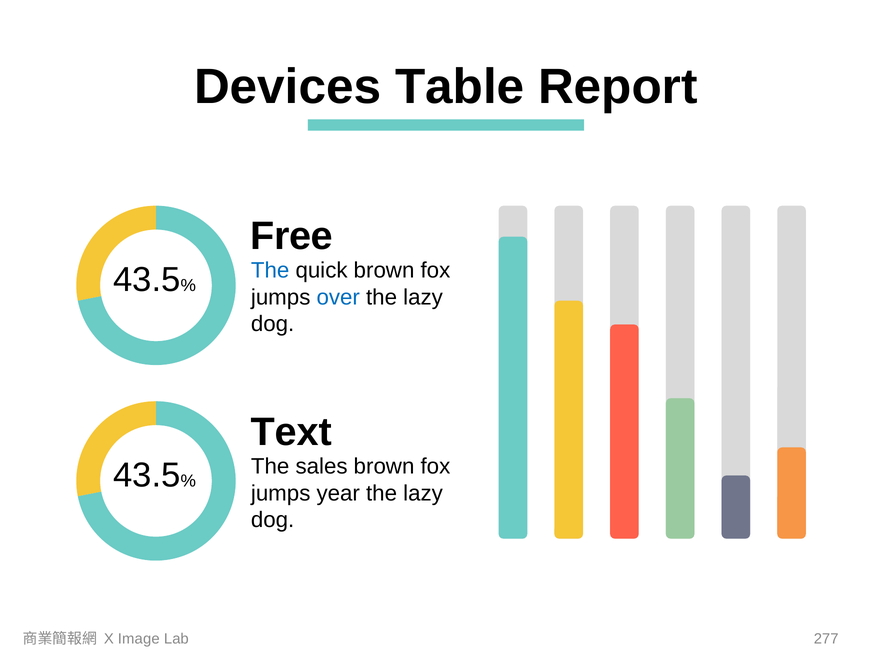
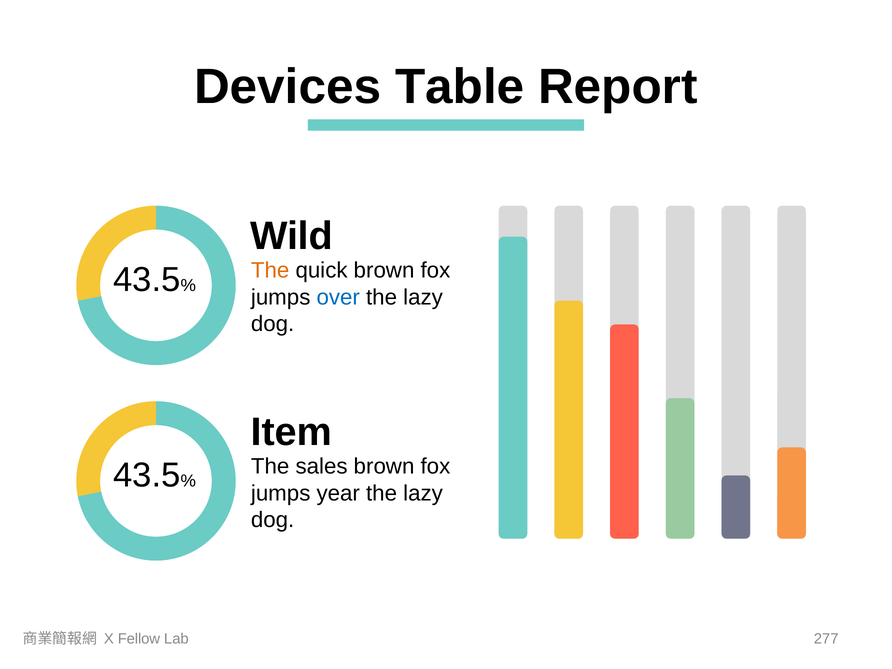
Free: Free -> Wild (292, 236)
The colour: blue -> orange (270, 270)
Text: Text -> Item (291, 432)
Image: Image -> Fellow (139, 639)
